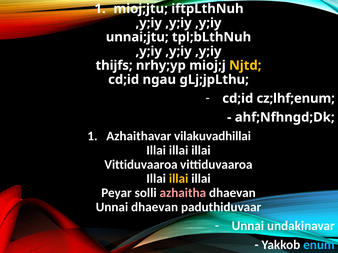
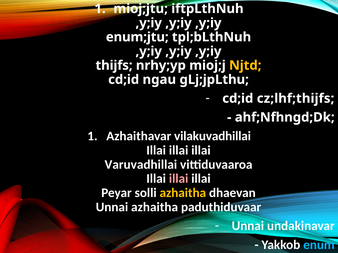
unnai;jtu: unnai;jtu -> enum;jtu (137, 37)
cz;lhf;enum: cz;lhf;enum -> cz;lhf;thijfs (296, 99)
Vittiduvaaroa: Vittiduvaaroa -> Varuvadhillai (141, 165)
illai colour: yellow -> pink (179, 179)
azhaitha colour: pink -> yellow (183, 193)
Unnai dhaevan: dhaevan -> azhaitha (155, 207)
